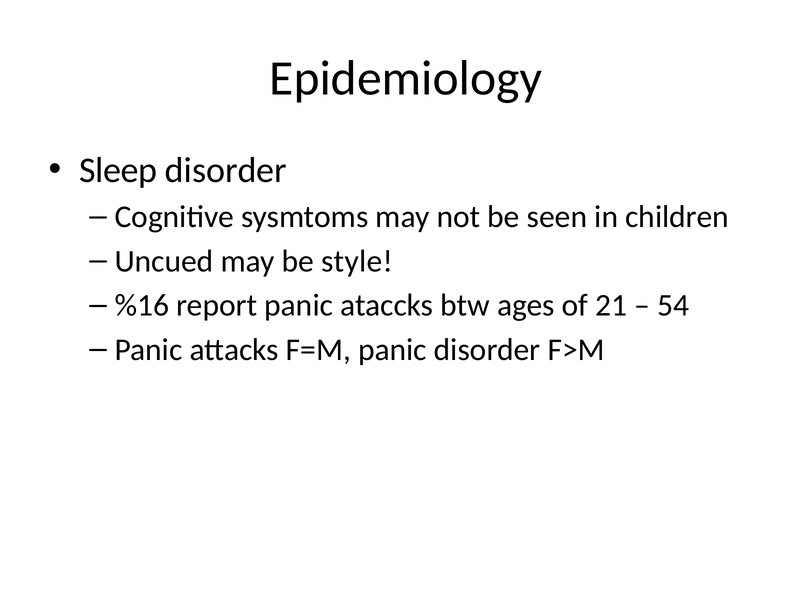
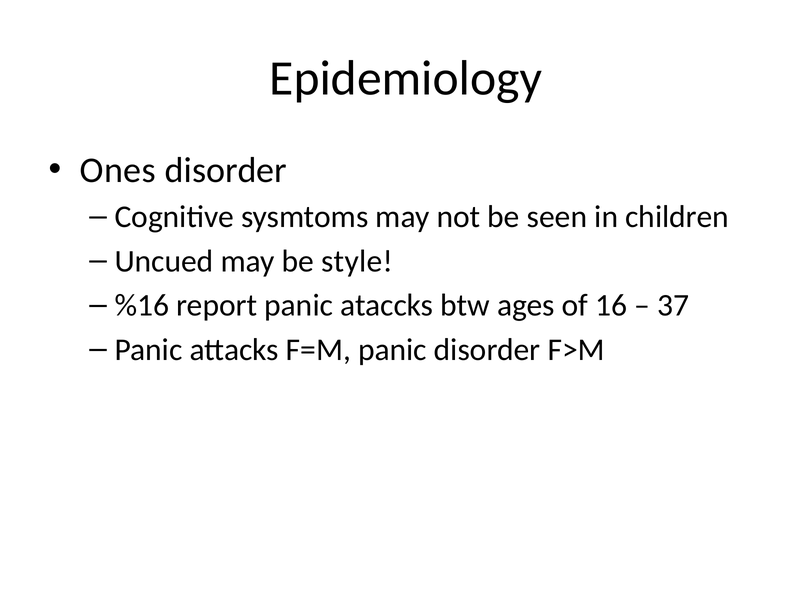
Sleep: Sleep -> Ones (118, 170)
21: 21 -> 16 (611, 305)
54: 54 -> 37 (673, 305)
